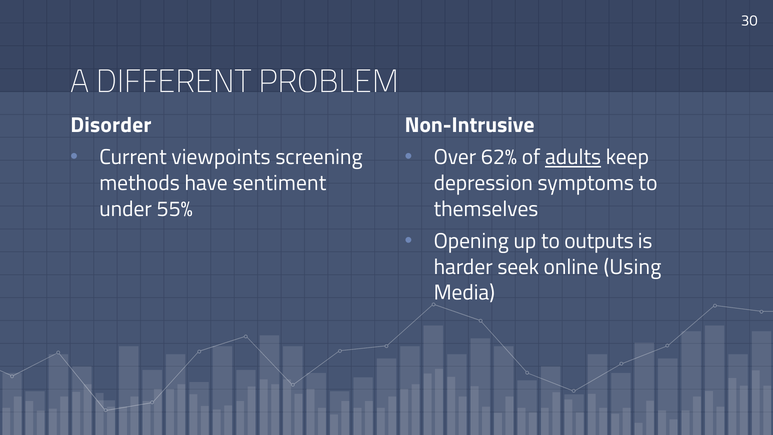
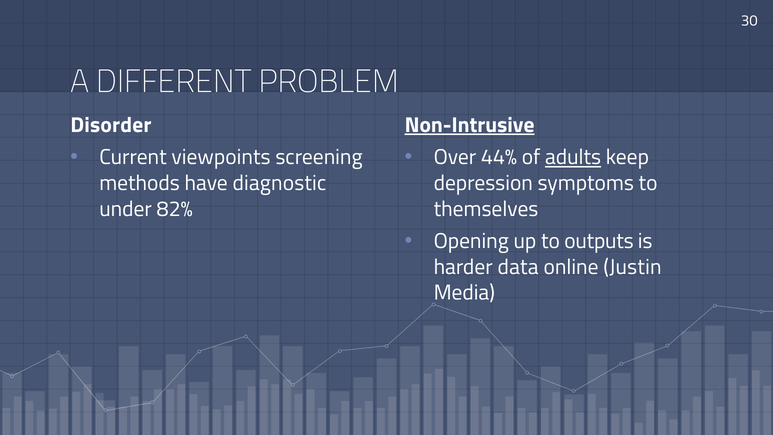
Non-Intrusive underline: none -> present (470, 125)
62%: 62% -> 44% (499, 157)
sentiment: sentiment -> diagnostic (279, 183)
55%: 55% -> 82% (175, 209)
seek: seek -> data (518, 267)
Using: Using -> Justin (632, 267)
